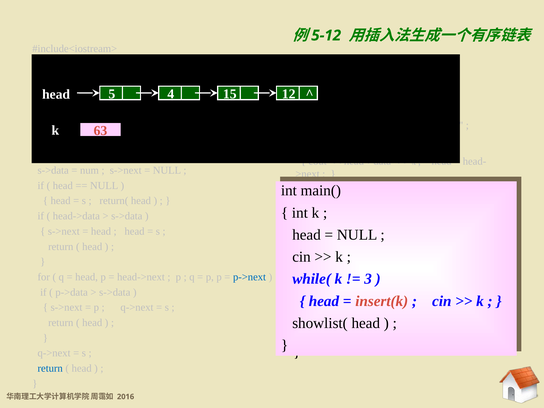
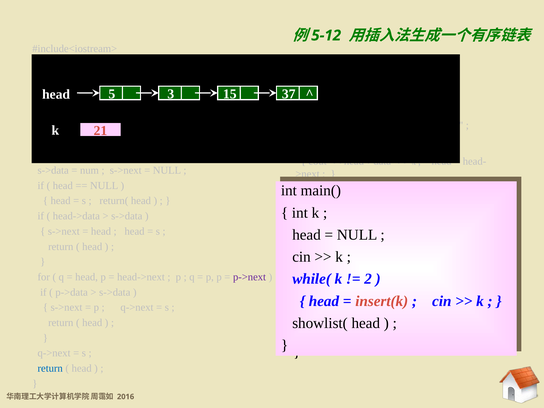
4: 4 -> 3 (171, 94)
12: 12 -> 37 (289, 94)
63: 63 -> 21 (100, 131)
3: 3 -> 2 (368, 279)
p->next colour: blue -> purple (250, 277)
